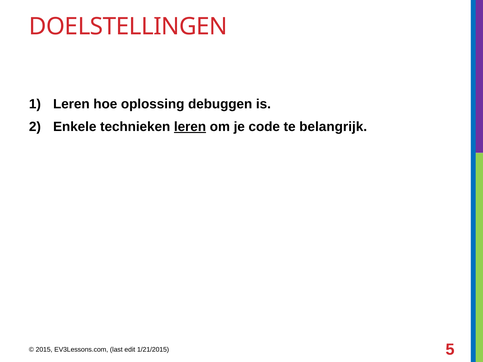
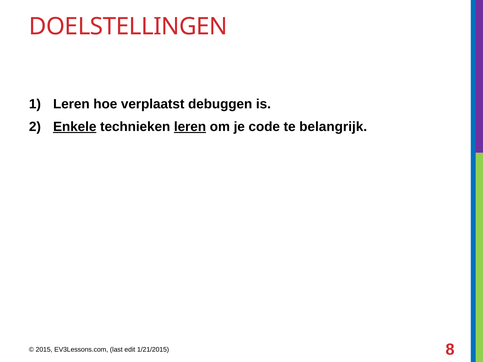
oplossing: oplossing -> verplaatst (153, 104)
Enkele underline: none -> present (75, 127)
5: 5 -> 8 (450, 350)
